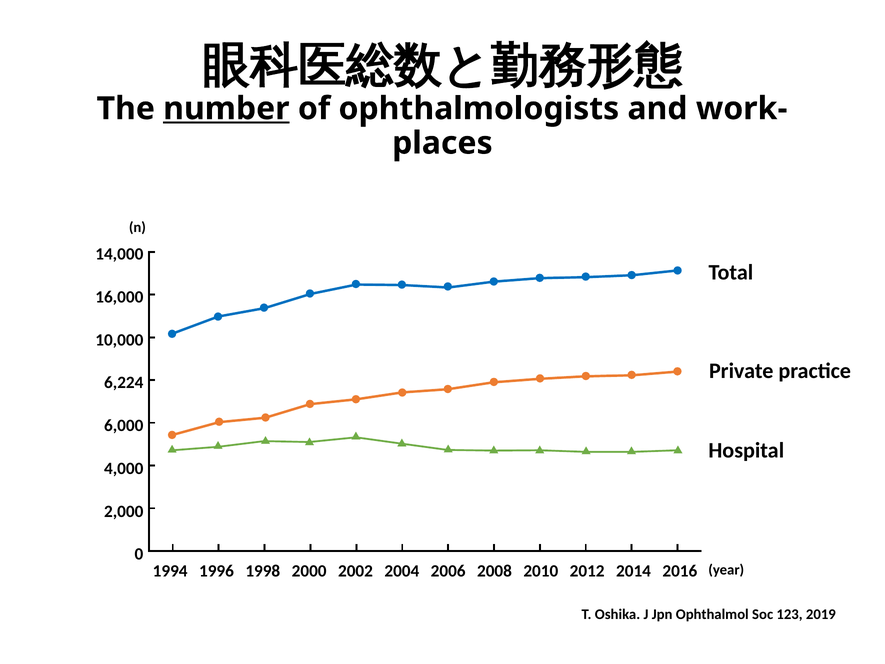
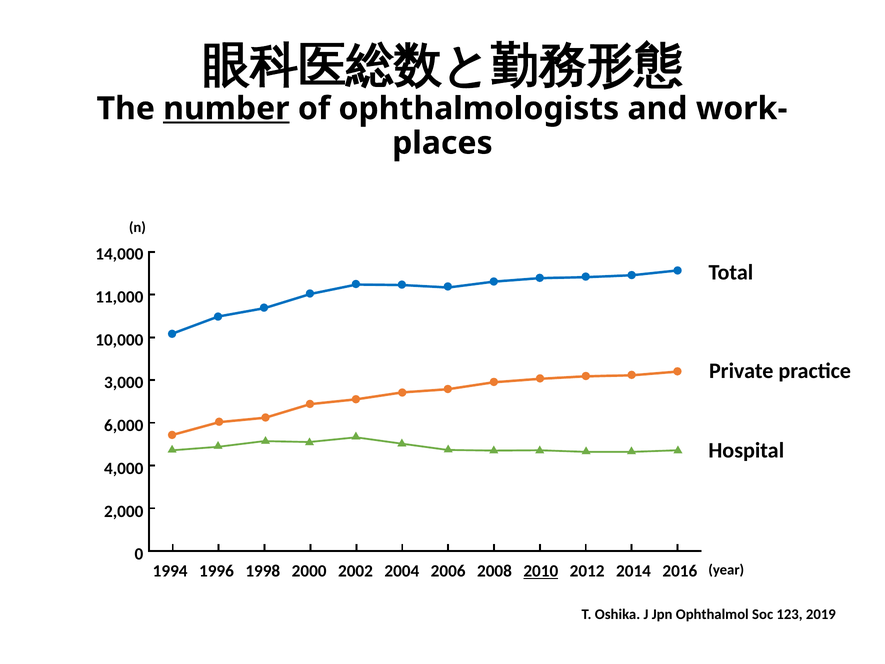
16,000: 16,000 -> 11,000 (119, 297)
6,224: 6,224 -> 3,000 (124, 383)
2010 underline: none -> present (541, 571)
